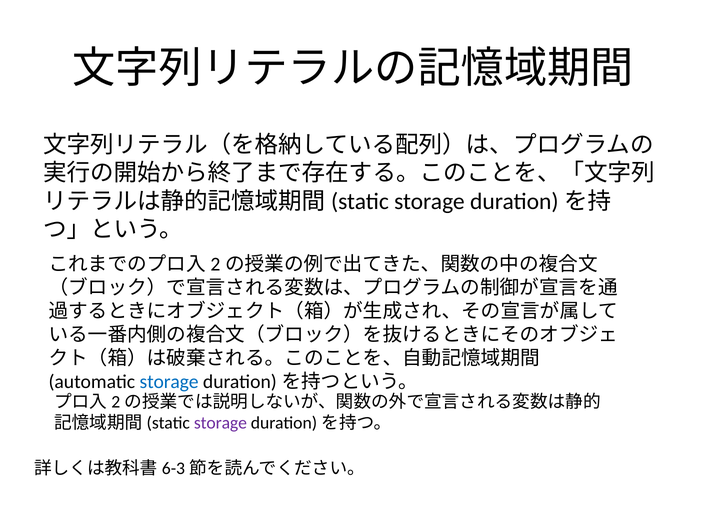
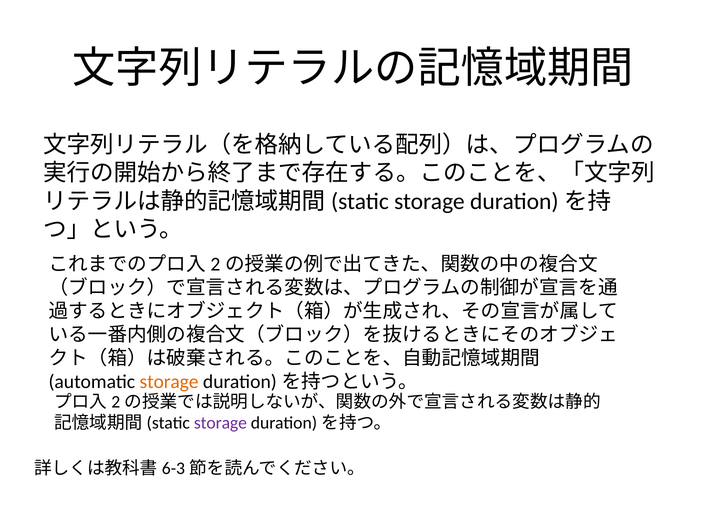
storage colour: blue -> orange (169, 382)
